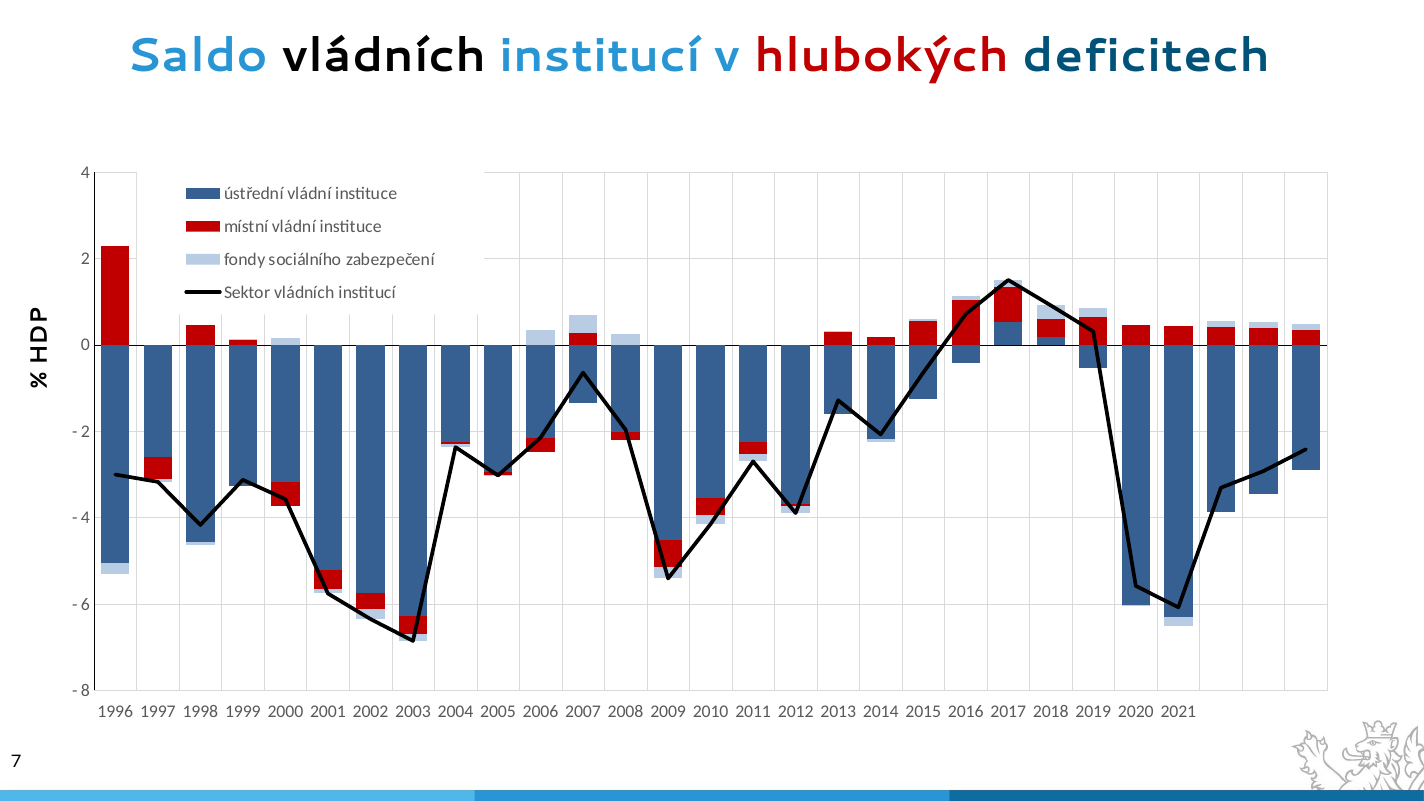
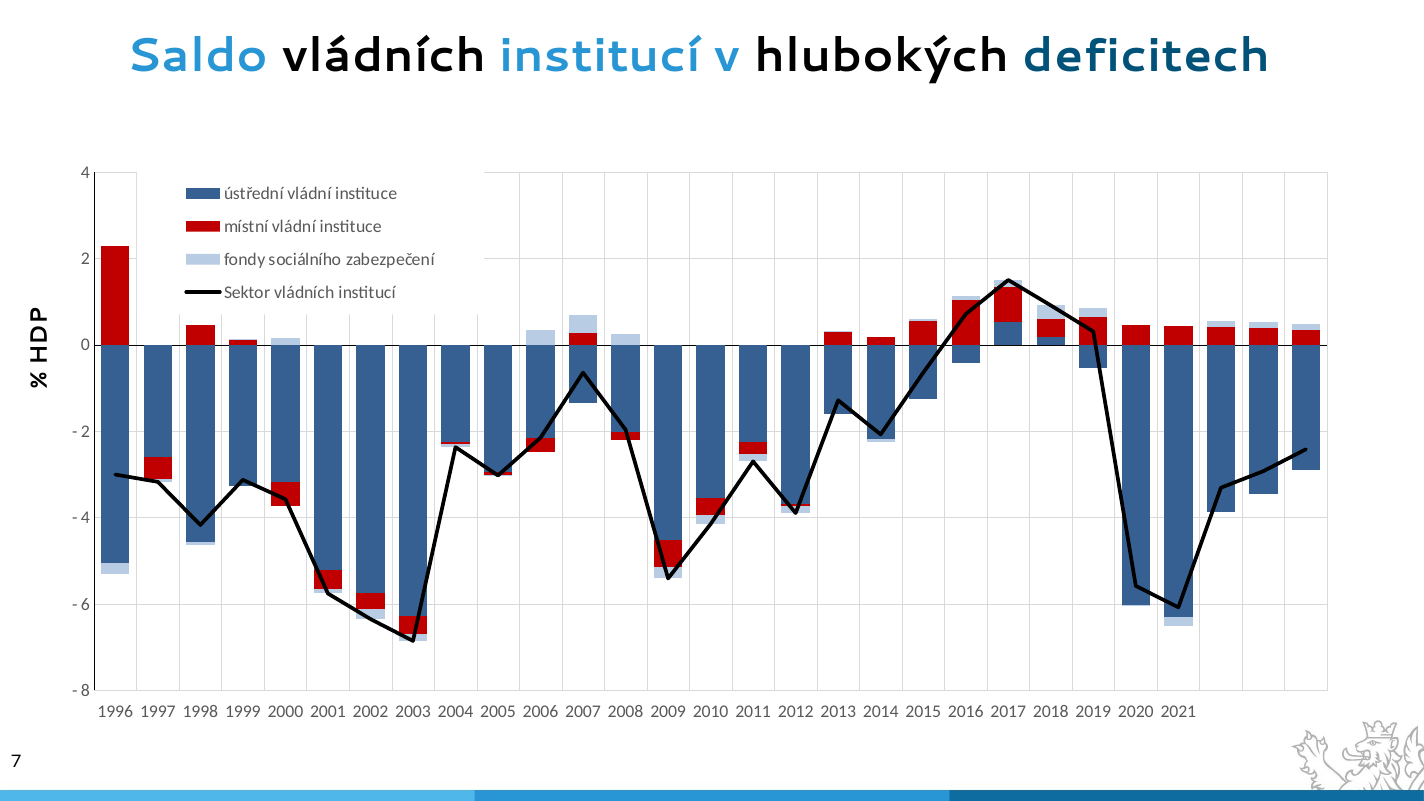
hlubokých colour: red -> black (882, 56)
